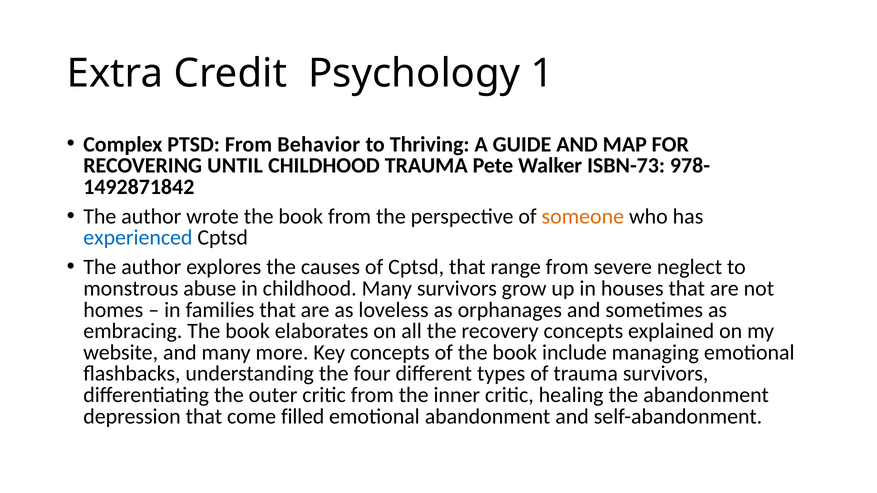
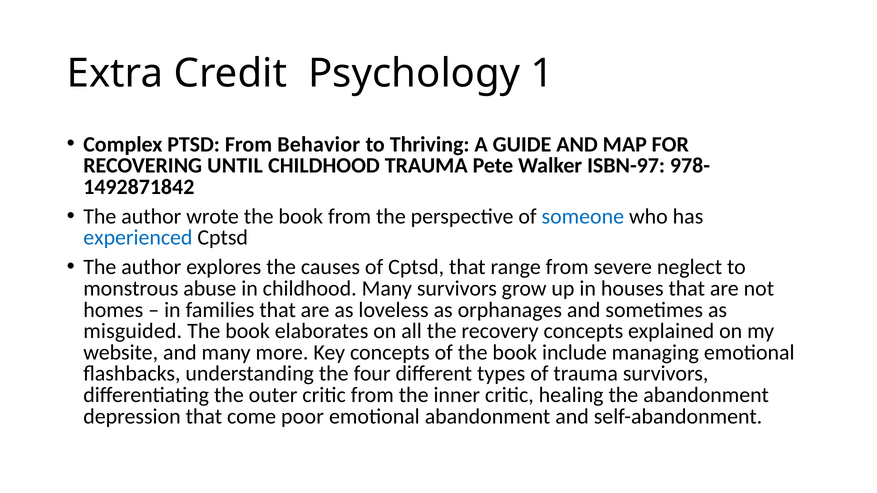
ISBN-73: ISBN-73 -> ISBN-97 (626, 166)
someone colour: orange -> blue (583, 217)
embracing: embracing -> misguided (133, 331)
filled: filled -> poor (302, 417)
